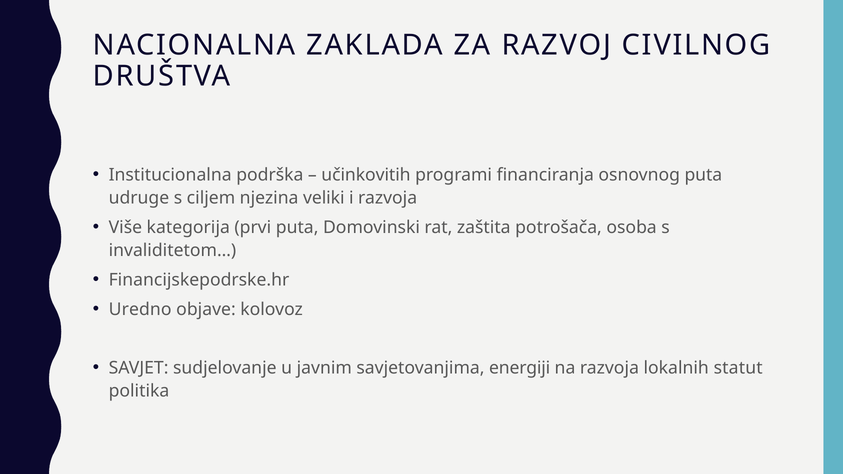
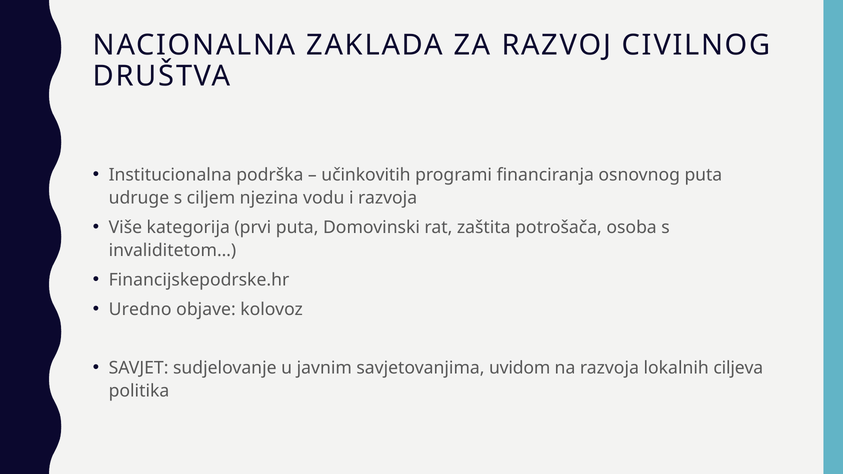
veliki: veliki -> vodu (324, 198)
energiji: energiji -> uvidom (520, 368)
statut: statut -> ciljeva (738, 368)
